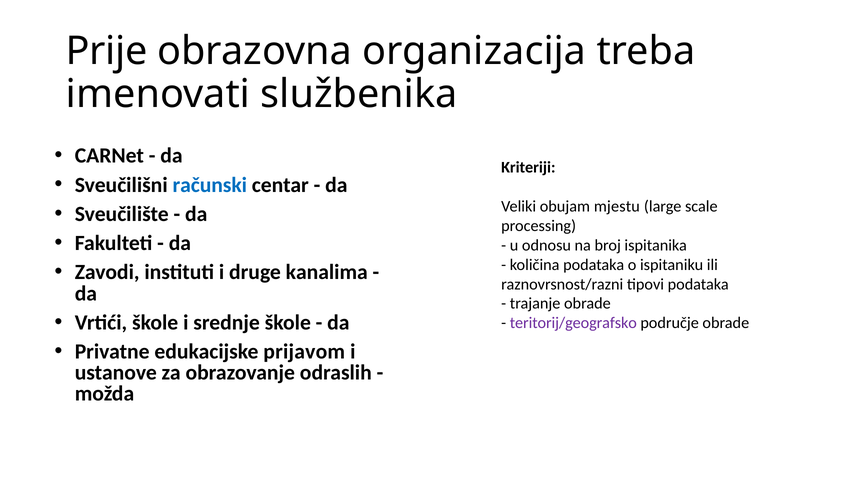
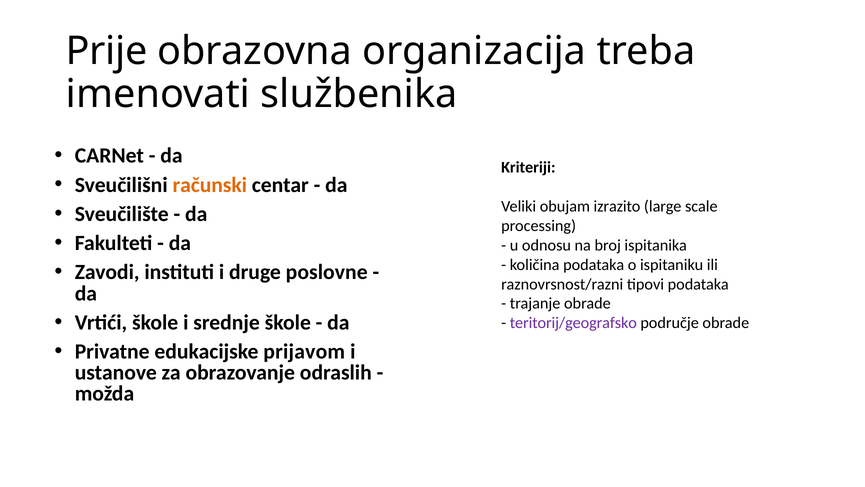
računski colour: blue -> orange (210, 185)
mjestu: mjestu -> izrazito (617, 206)
kanalima: kanalima -> poslovne (327, 272)
